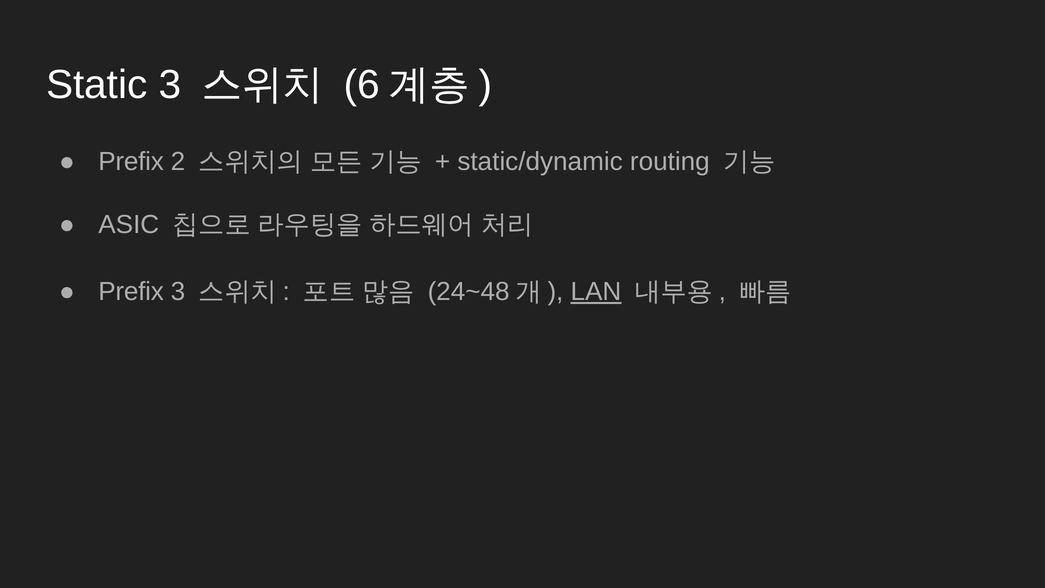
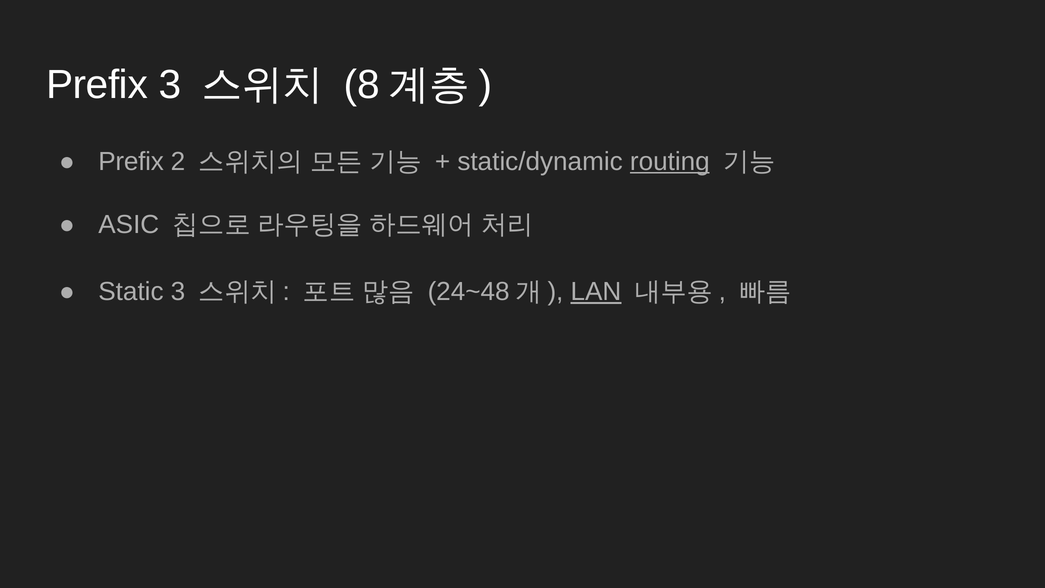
Static: Static -> Prefix (97, 85)
6: 6 -> 8 (362, 85)
routing underline: none -> present (670, 162)
Prefix: Prefix -> Static (131, 292)
